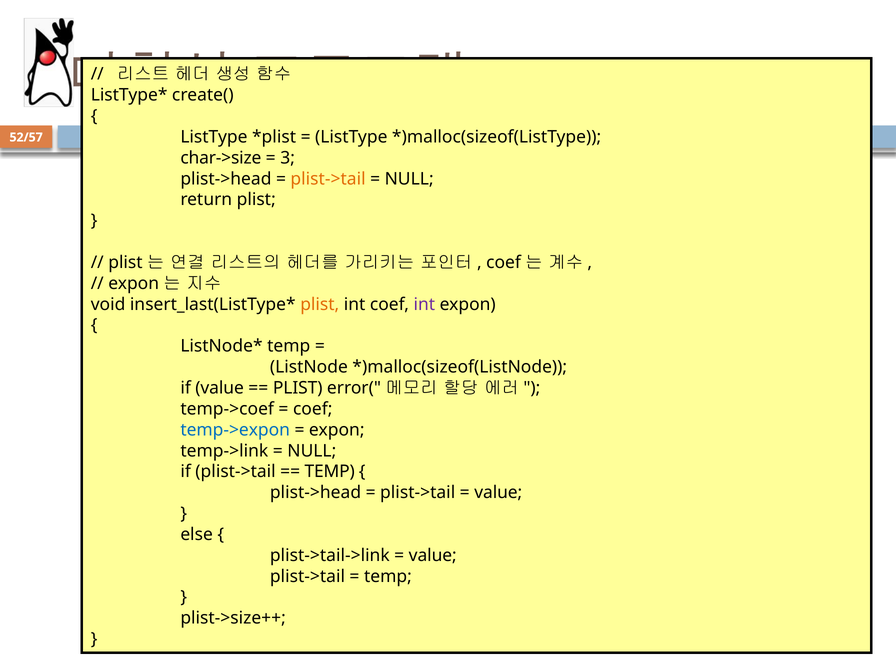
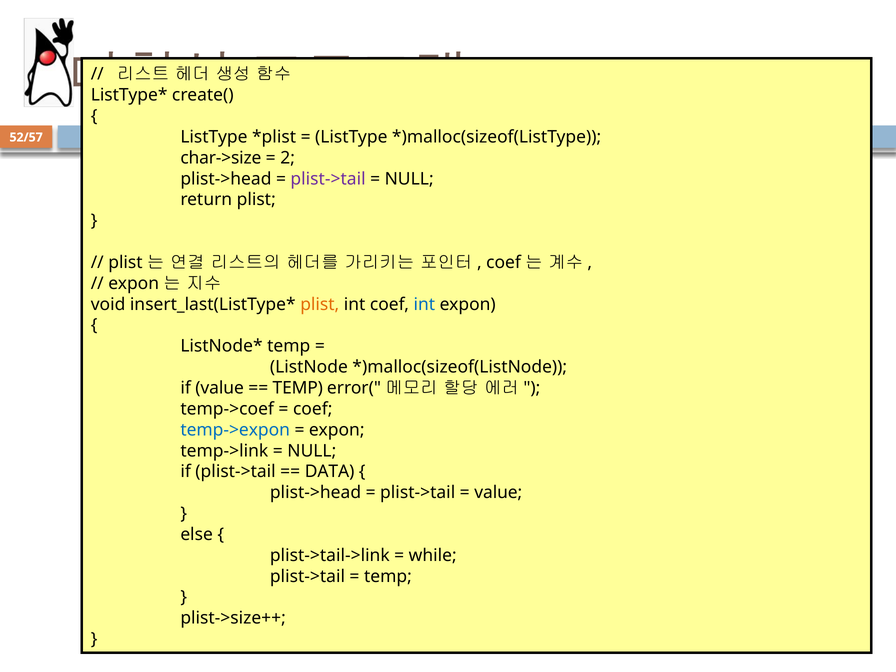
3: 3 -> 2 (288, 158)
plist->tail colour: orange -> purple (328, 179)
int colour: purple -> blue (424, 304)
PLIST: PLIST -> TEMP (298, 388)
TEMP: TEMP -> DATA (330, 472)
value: value -> while (433, 555)
